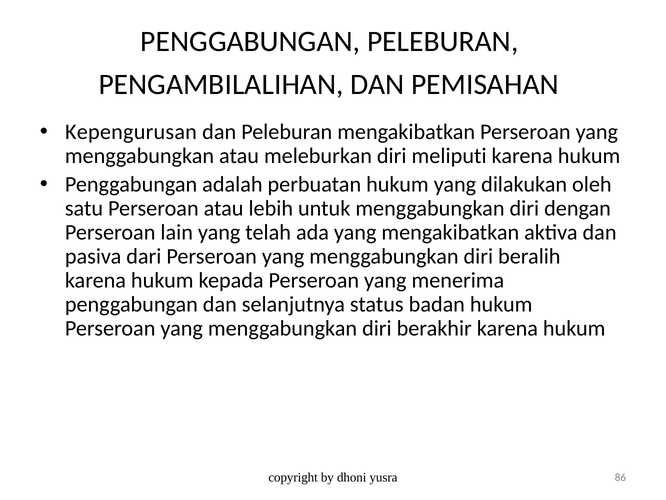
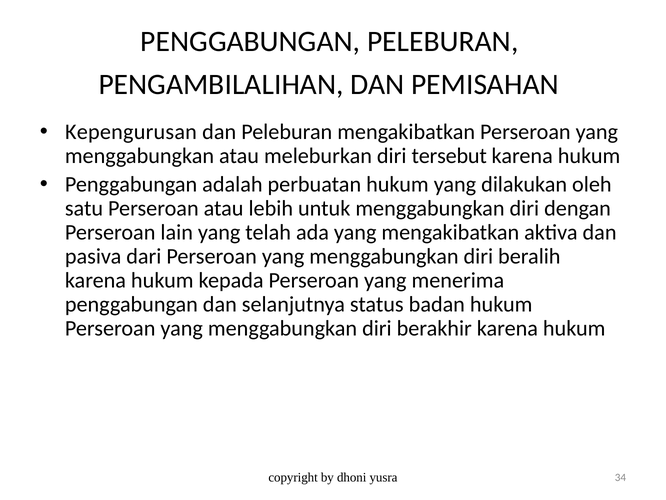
meliputi: meliputi -> tersebut (449, 156)
86: 86 -> 34 (620, 477)
